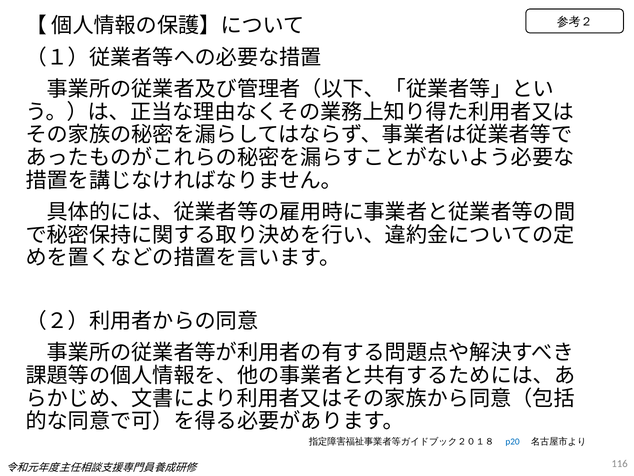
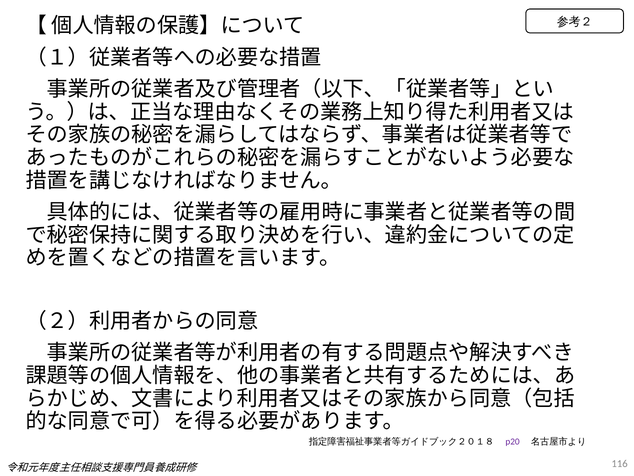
p20 colour: blue -> purple (513, 441)
